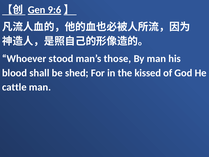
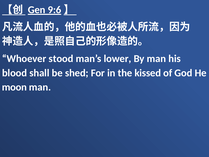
those: those -> lower (118, 58)
cattle: cattle -> moon (14, 87)
